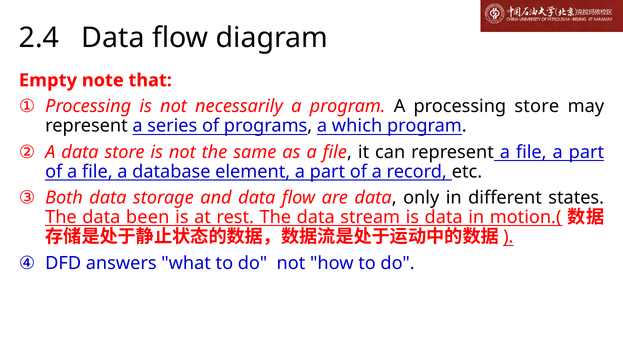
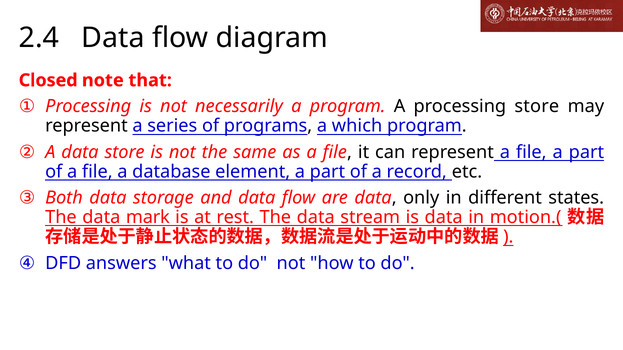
Empty: Empty -> Closed (48, 80)
been: been -> mark (148, 218)
